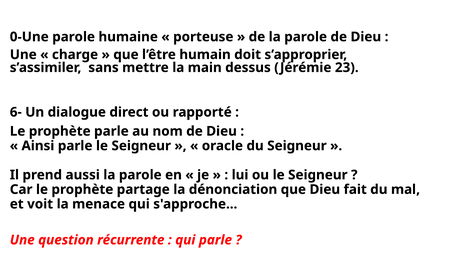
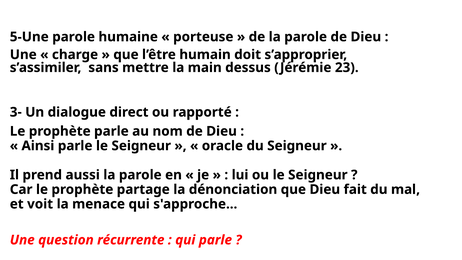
0-Une: 0-Une -> 5-Une (29, 37)
6-: 6- -> 3- (16, 112)
